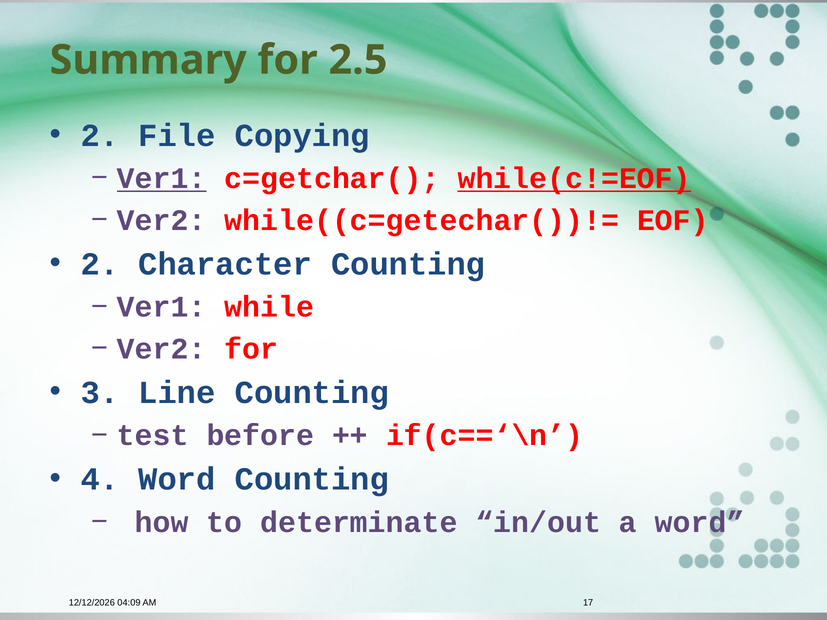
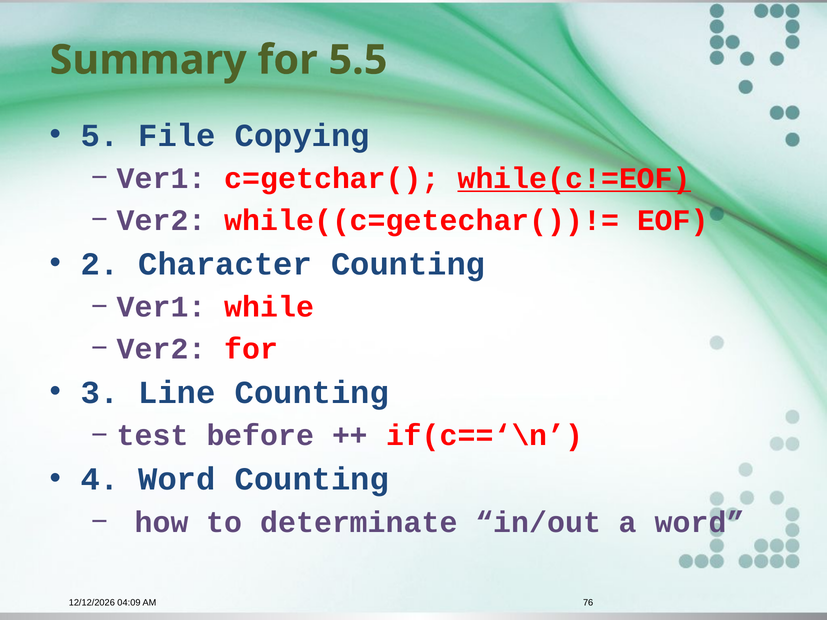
2.5: 2.5 -> 5.5 (358, 60)
2: 2 -> 5 (100, 136)
Ver1 underline: present -> none (162, 179)
17: 17 -> 76 (588, 603)
